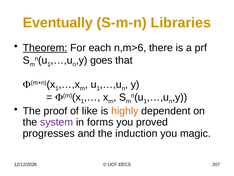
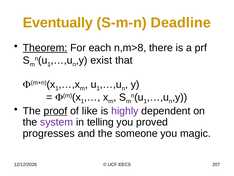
Libraries: Libraries -> Deadline (181, 23)
n,m>6: n,m>6 -> n,m>8 (130, 48)
goes: goes -> exist (101, 60)
proof underline: none -> present (55, 111)
highly colour: orange -> purple (125, 111)
forms: forms -> telling (100, 122)
induction: induction -> someone (136, 133)
